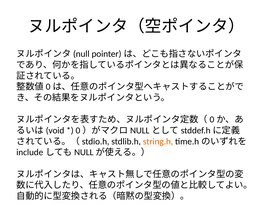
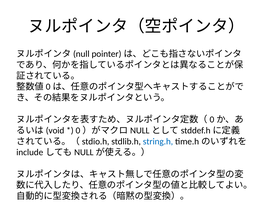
string.h colour: orange -> blue (158, 141)
